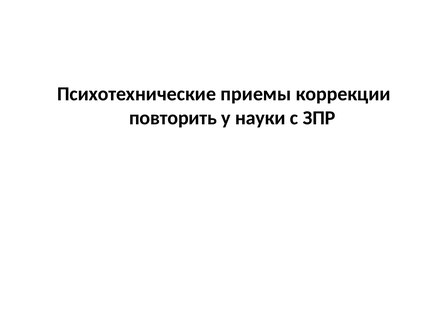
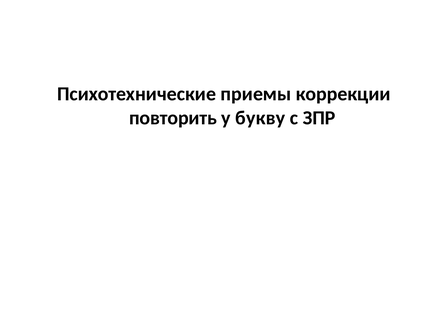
науки: науки -> букву (260, 118)
